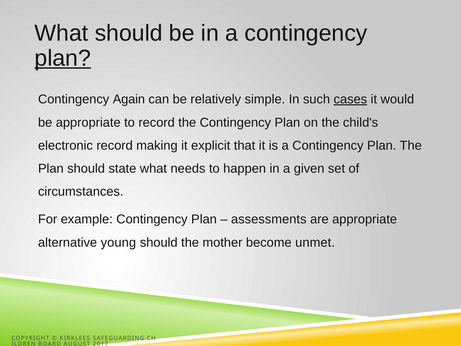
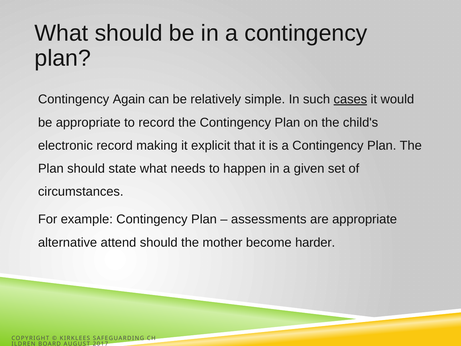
plan underline: present -> none (63, 58)
young: young -> attend (118, 242)
unmet: unmet -> harder (315, 242)
